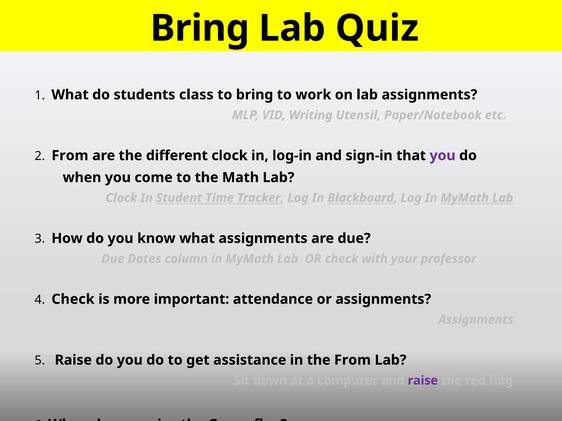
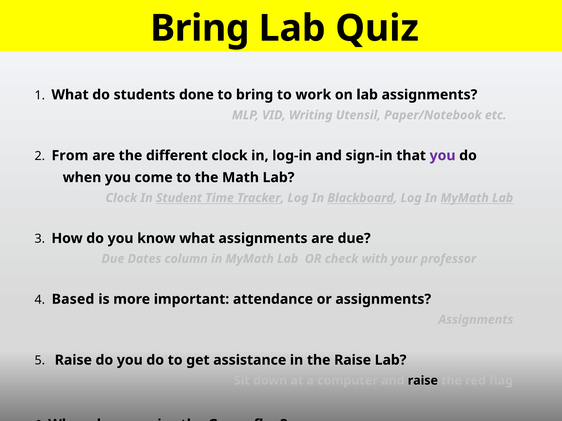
class: class -> done (196, 95)
4 Check: Check -> Based (73, 300)
the From: From -> Raise (353, 360)
raise colour: purple -> black (423, 381)
